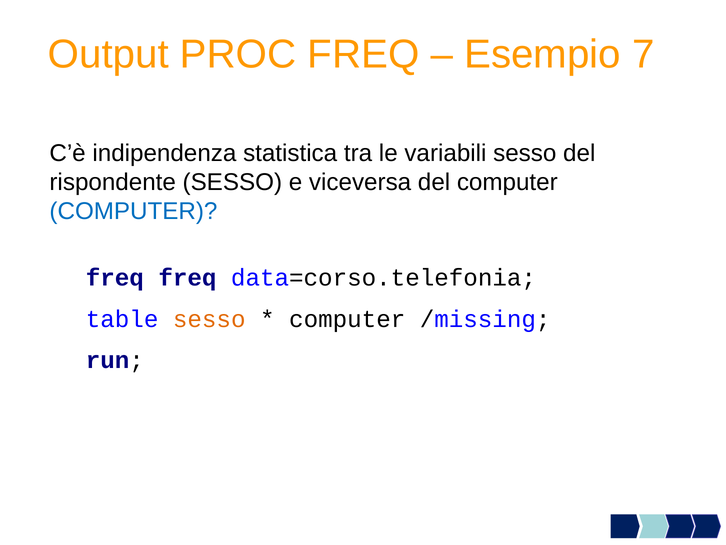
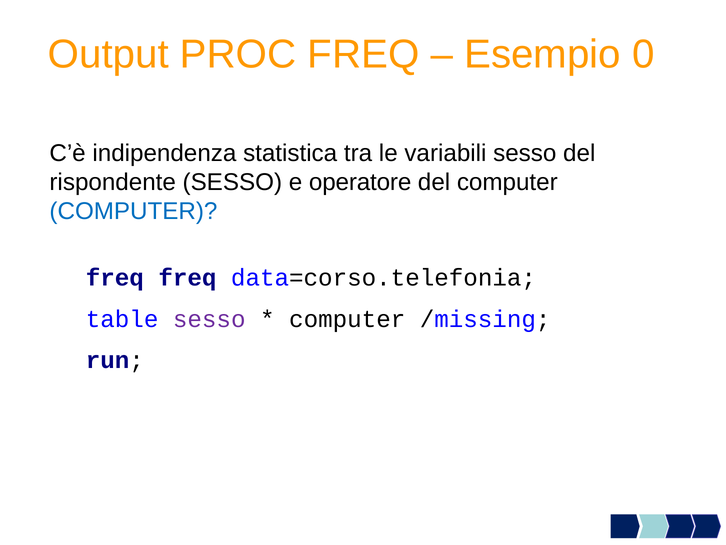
7: 7 -> 0 (643, 54)
viceversa: viceversa -> operatore (360, 182)
sesso colour: orange -> purple (209, 319)
